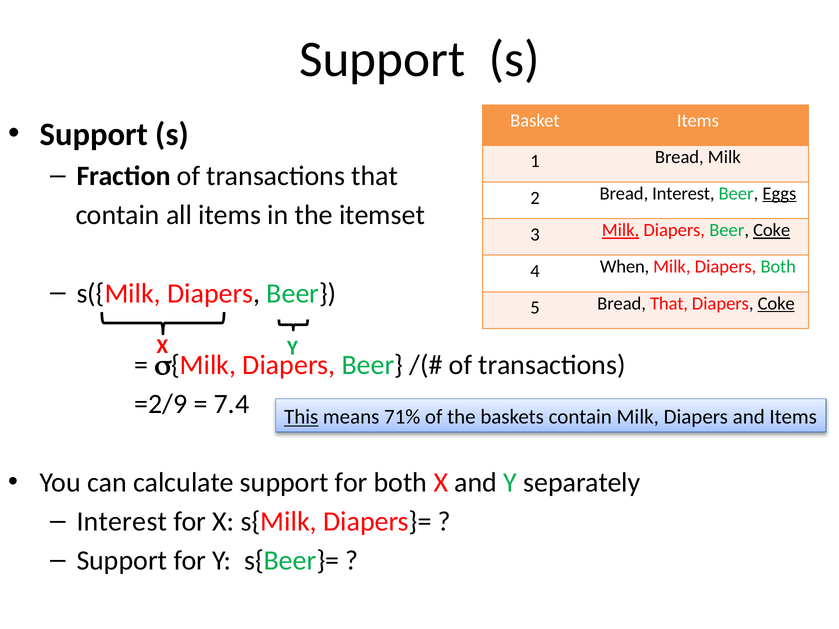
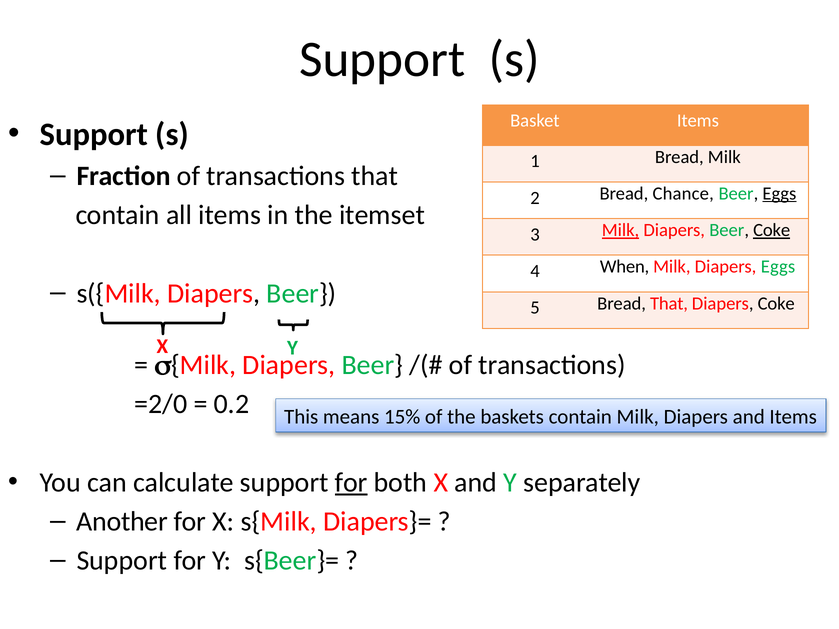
Bread Interest: Interest -> Chance (683, 194)
Diapers Both: Both -> Eggs (778, 267)
Coke underline: present -> none (776, 304)
=2/9: =2/9 -> =2/0 (161, 404)
7.4: 7.4 -> 0.2 (232, 404)
This underline: present -> none (301, 417)
71%: 71% -> 15% (402, 417)
for underline: none -> present (351, 483)
Interest: Interest -> Another (122, 522)
